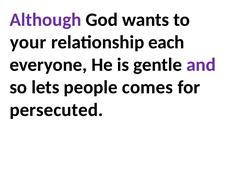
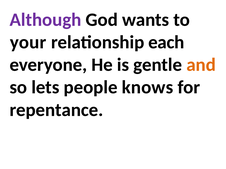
and colour: purple -> orange (201, 65)
comes: comes -> knows (147, 88)
persecuted: persecuted -> repentance (56, 110)
